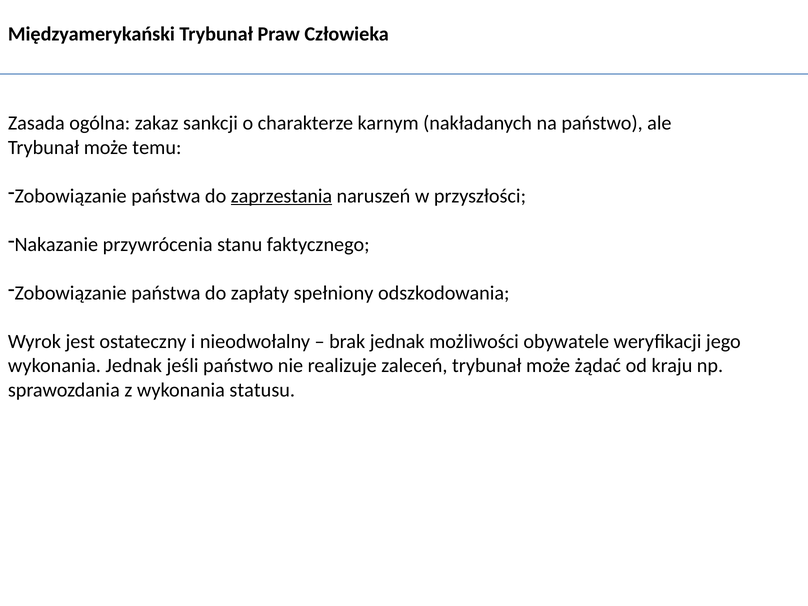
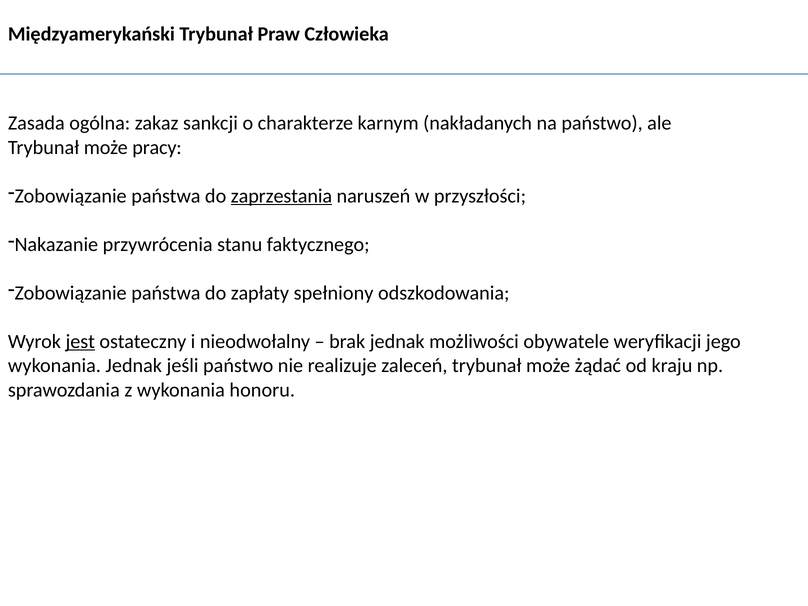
temu: temu -> pracy (157, 147)
jest underline: none -> present (80, 341)
statusu: statusu -> honoru (262, 390)
